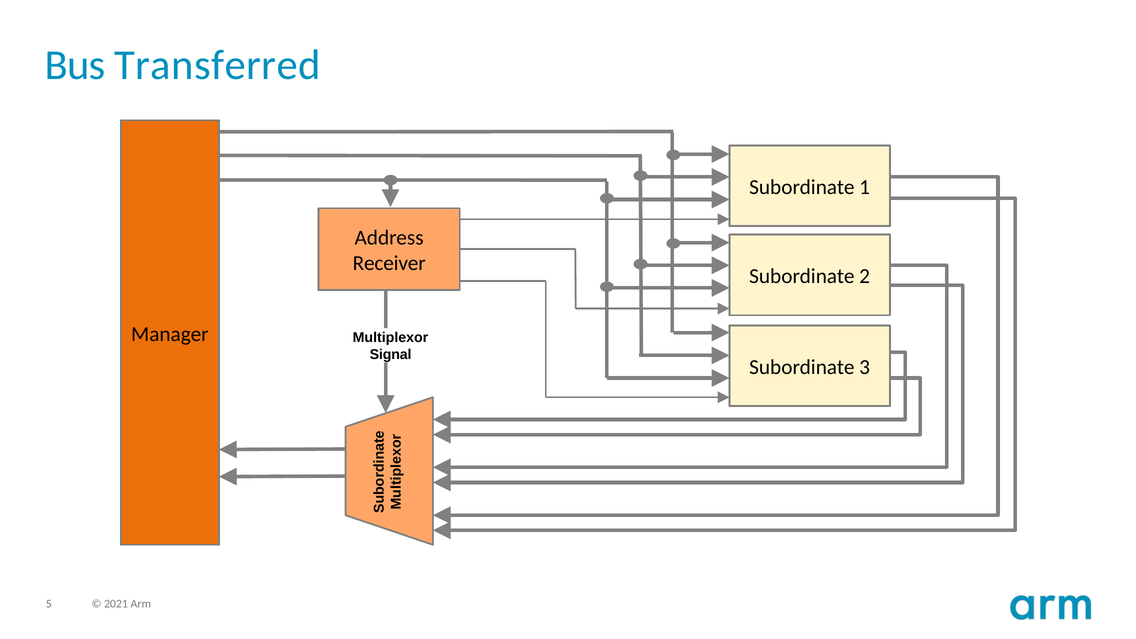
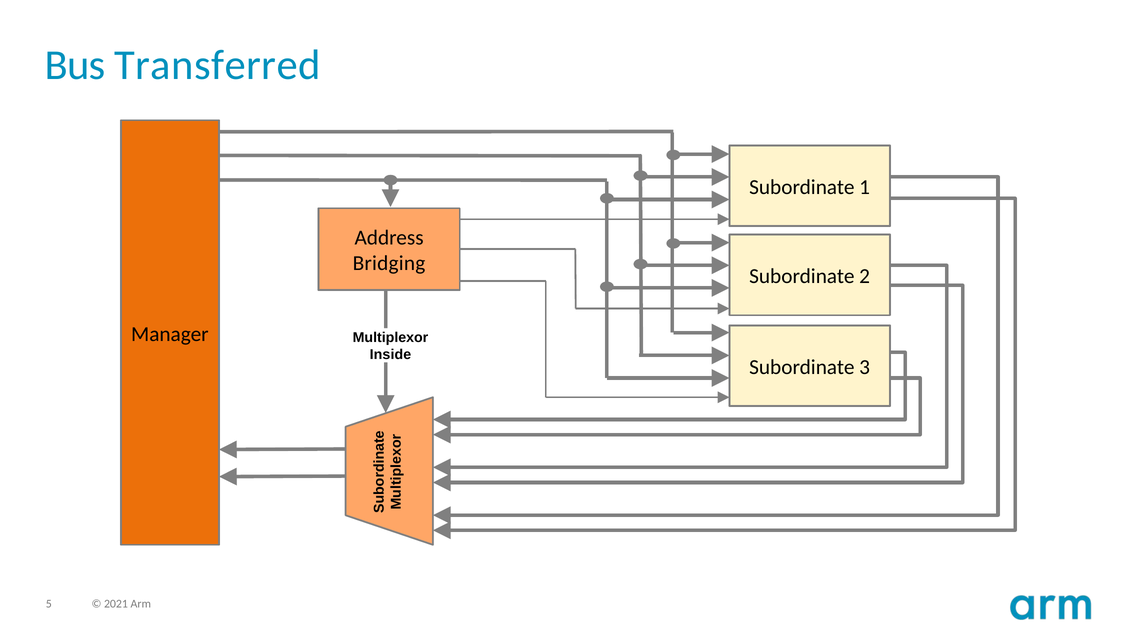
Receiver: Receiver -> Bridging (389, 263)
Signal: Signal -> Inside (390, 355)
